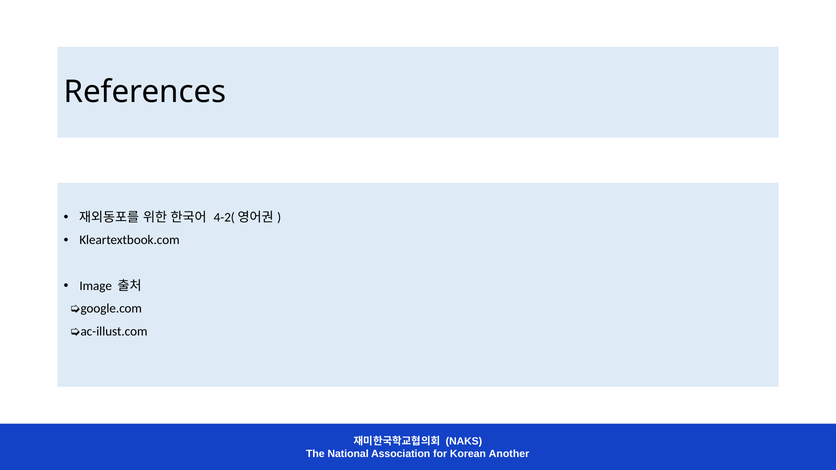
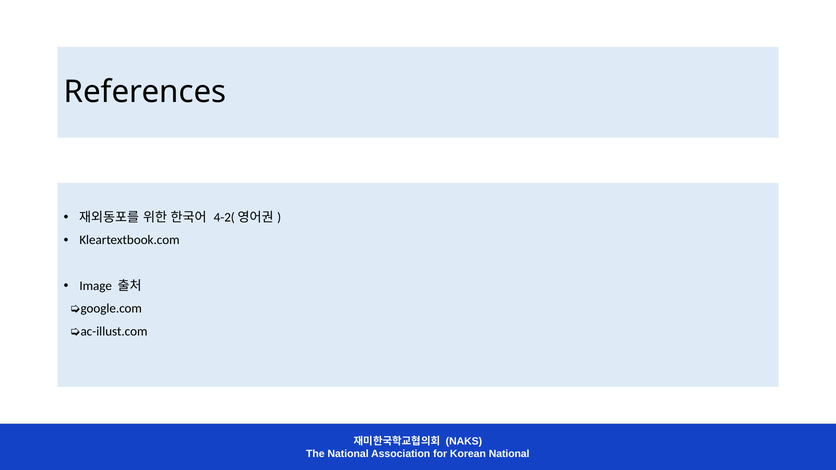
Korean Another: Another -> National (509, 454)
